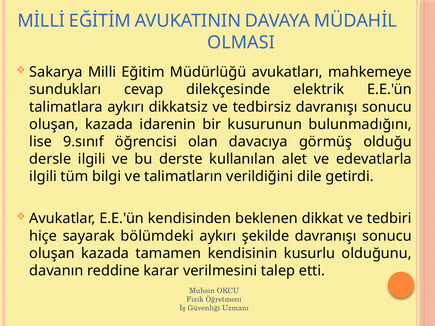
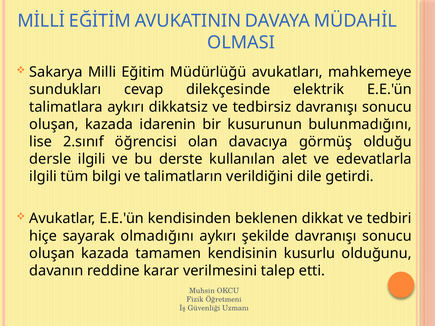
9.sınıf: 9.sınıf -> 2.sınıf (83, 142)
bölümdeki: bölümdeki -> olmadığını (157, 236)
